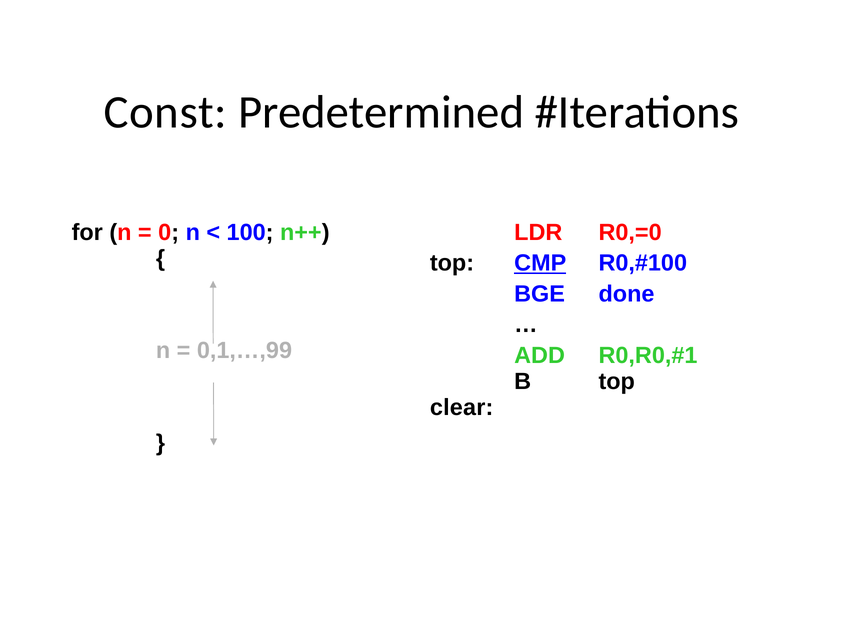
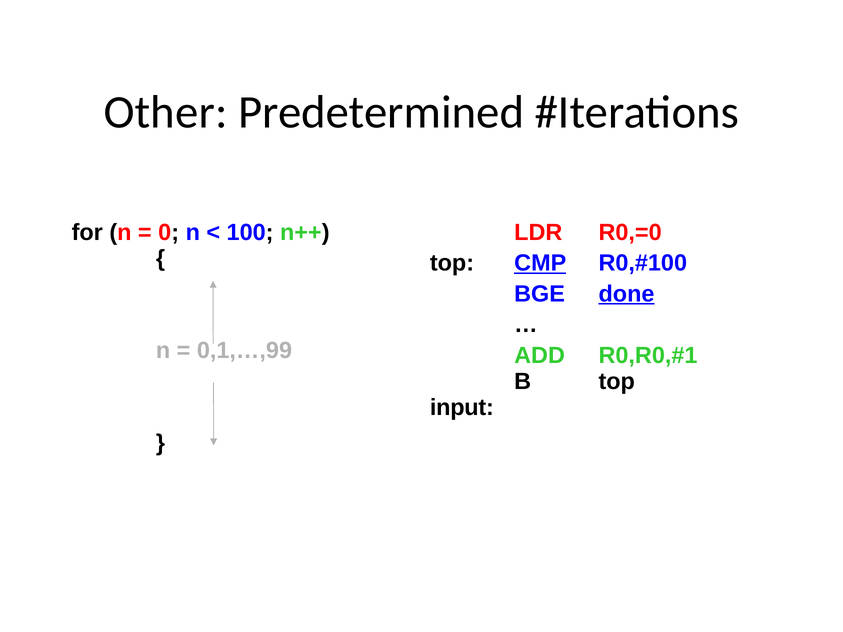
Const: Const -> Other (166, 112)
done underline: none -> present (627, 294)
clear: clear -> input (462, 408)
